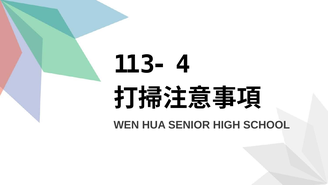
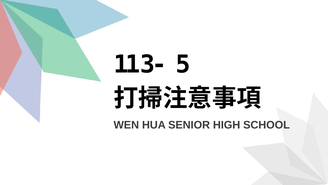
4: 4 -> 5 (183, 64)
